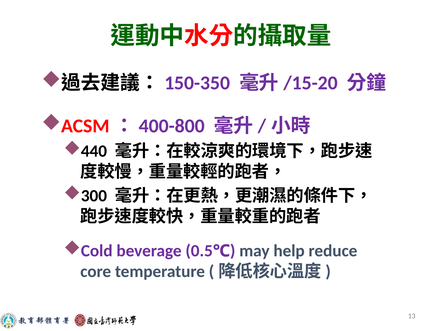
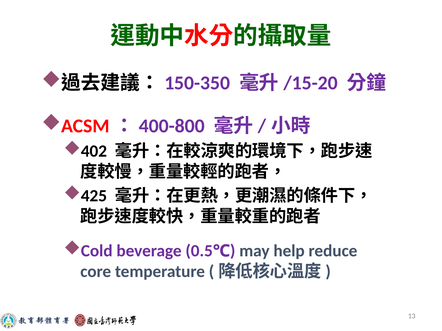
440: 440 -> 402 (94, 151)
300: 300 -> 425 (94, 196)
